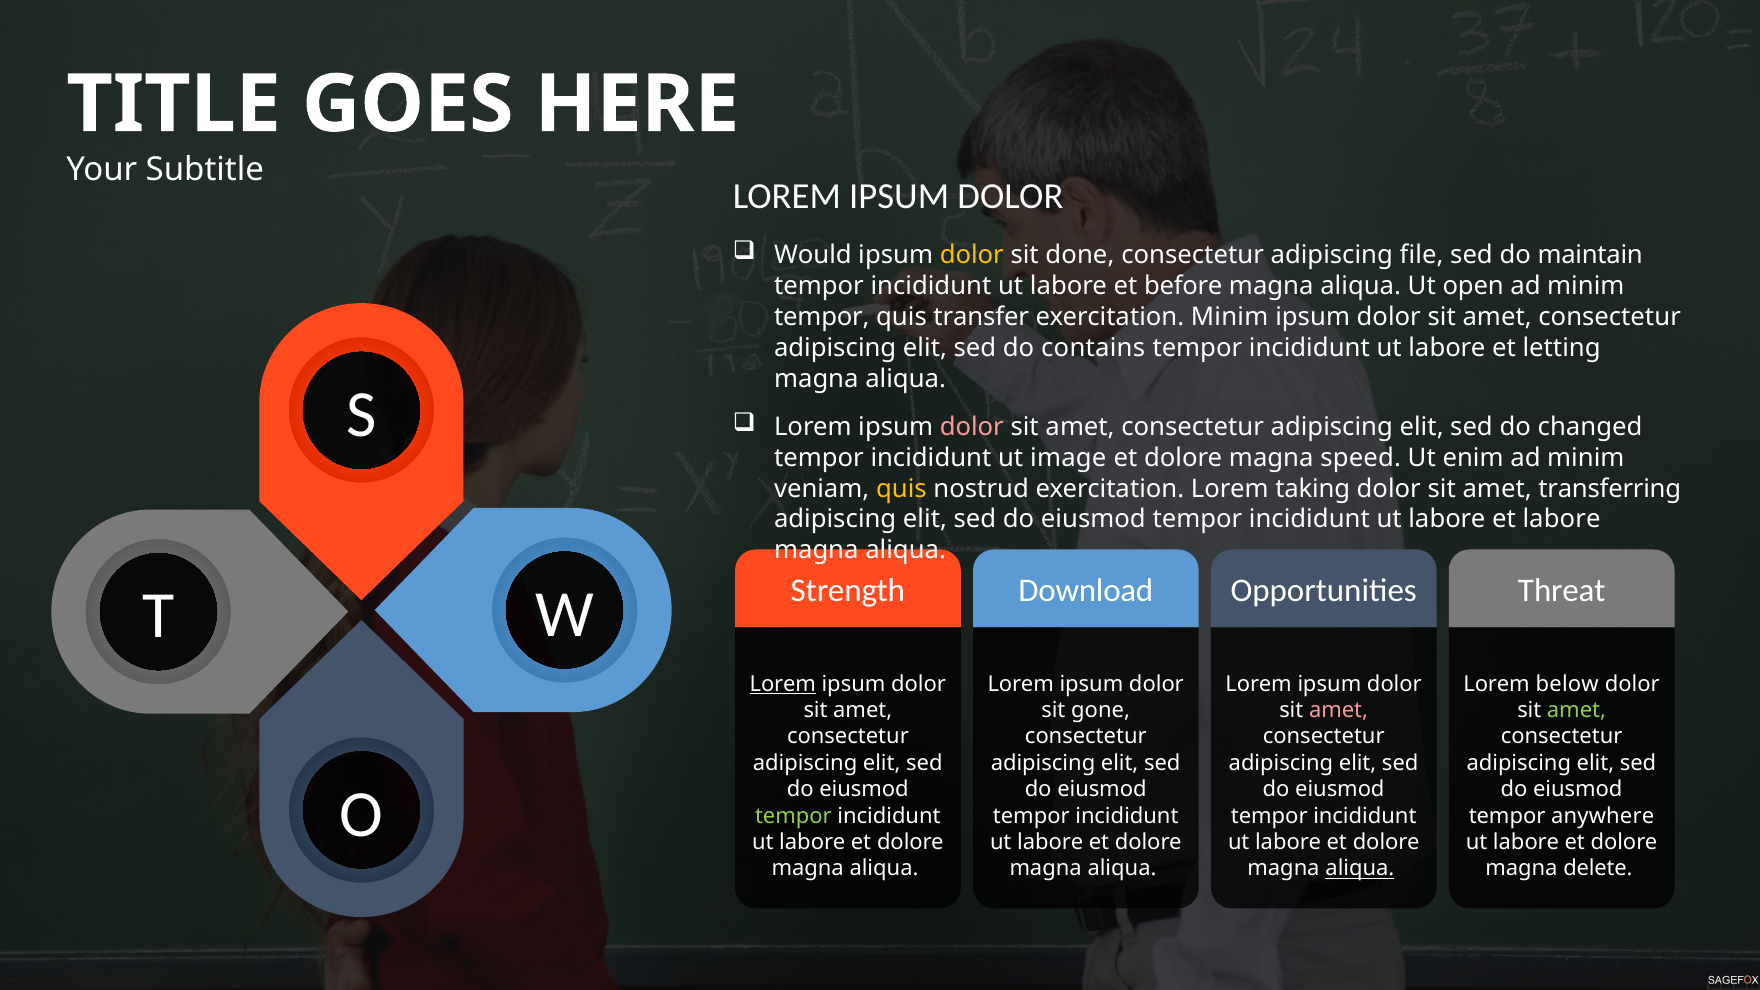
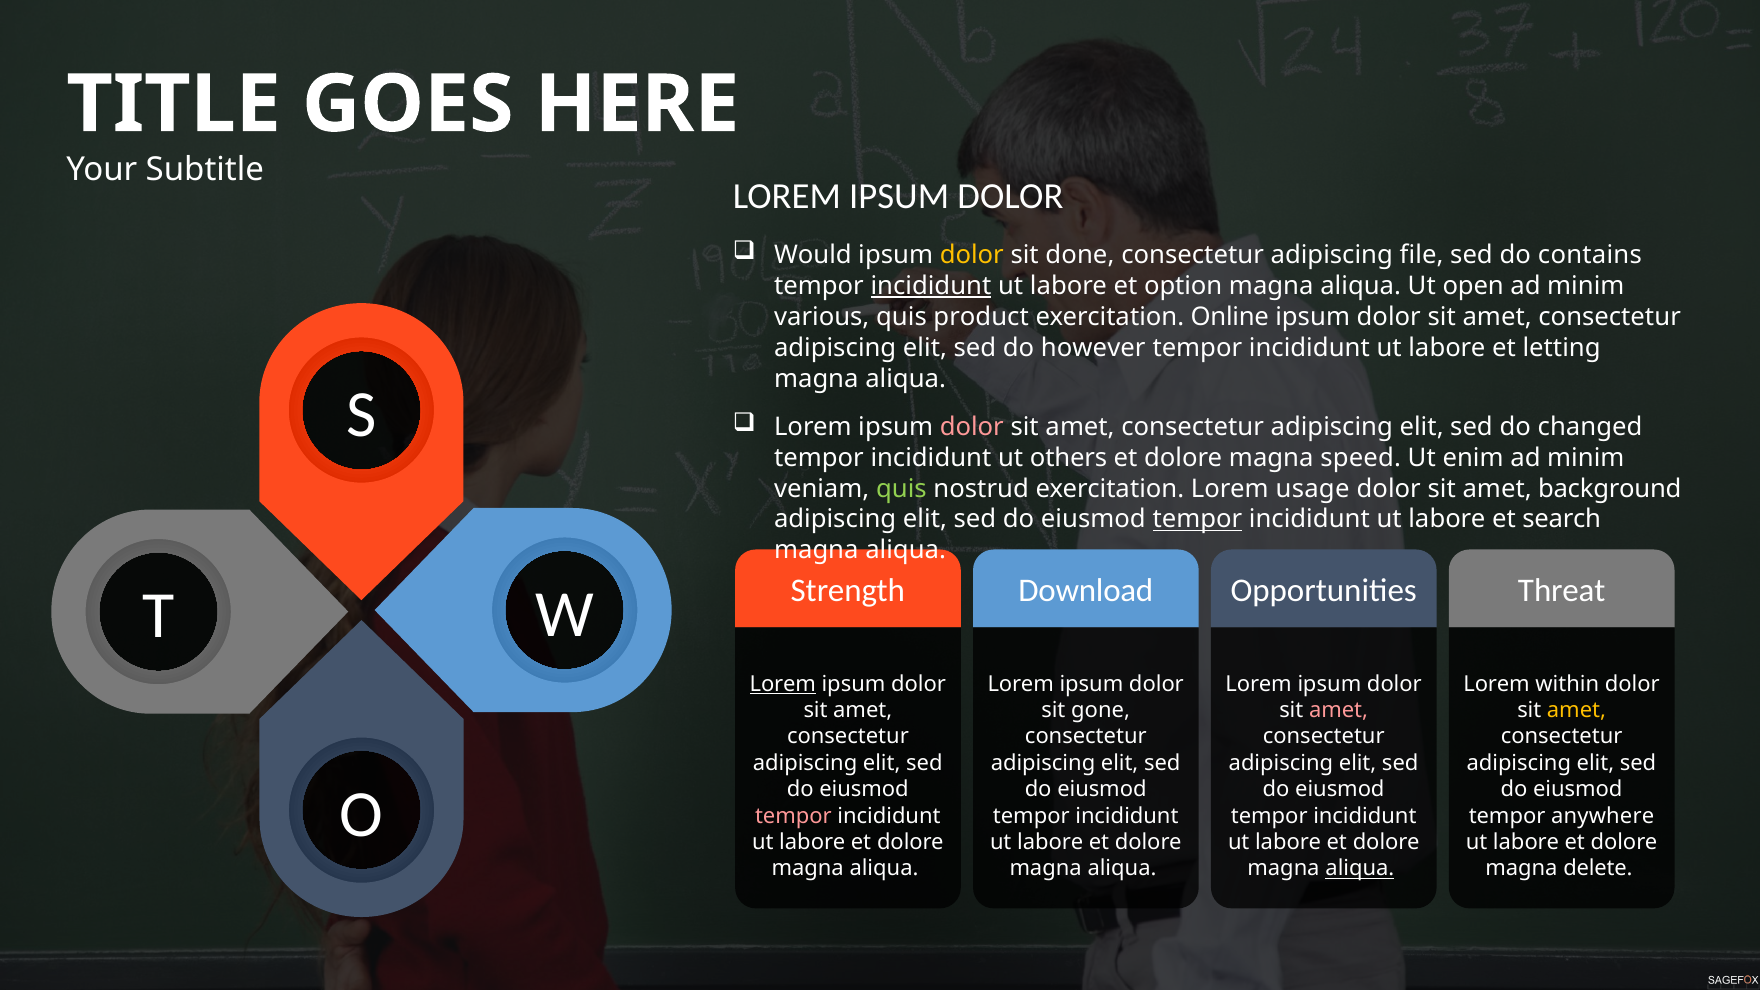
maintain: maintain -> contains (1590, 255)
incididunt underline: none -> present (931, 286)
before: before -> option (1183, 286)
tempor: tempor -> various (822, 317)
transfer: transfer -> product (981, 317)
exercitation Minim: Minim -> Online (1230, 317)
contains: contains -> however (1093, 348)
image: image -> others (1069, 458)
quis colour: yellow -> light green (901, 489)
taking: taking -> usage (1313, 489)
transferring: transferring -> background (1610, 489)
tempor underline: none -> present (1197, 519)
et labore: labore -> search (1562, 519)
below: below -> within (1567, 684)
amet colour: light green -> yellow (1576, 710)
tempor colour: light green -> pink (793, 816)
